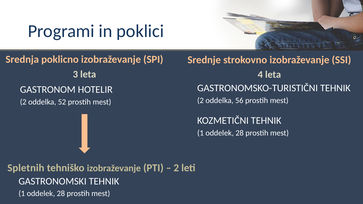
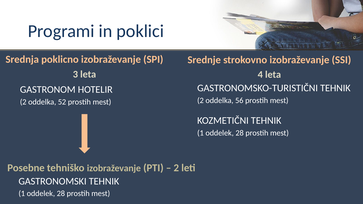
Spletnih: Spletnih -> Posebne (26, 168)
